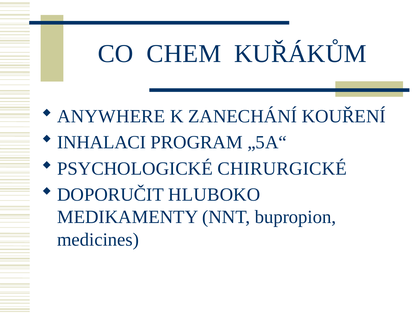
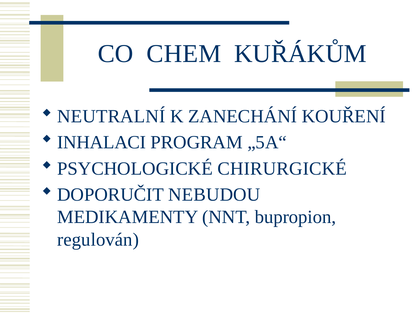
ANYWHERE: ANYWHERE -> NEUTRALNÍ (111, 116)
HLUBOKO: HLUBOKO -> NEBUDOU (214, 195)
medicines: medicines -> regulován (98, 240)
